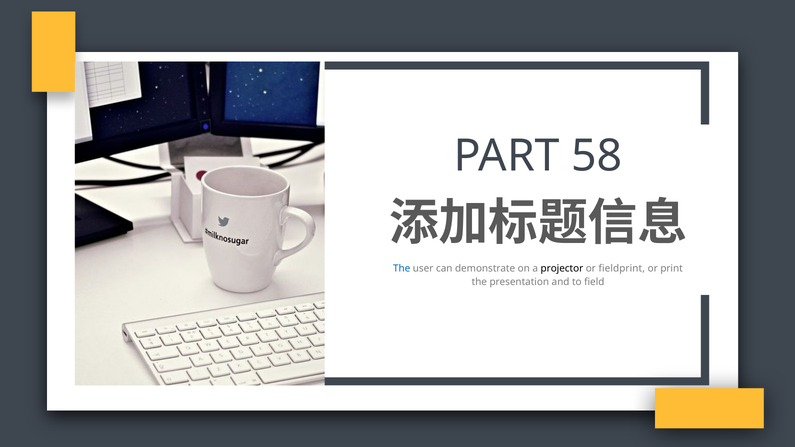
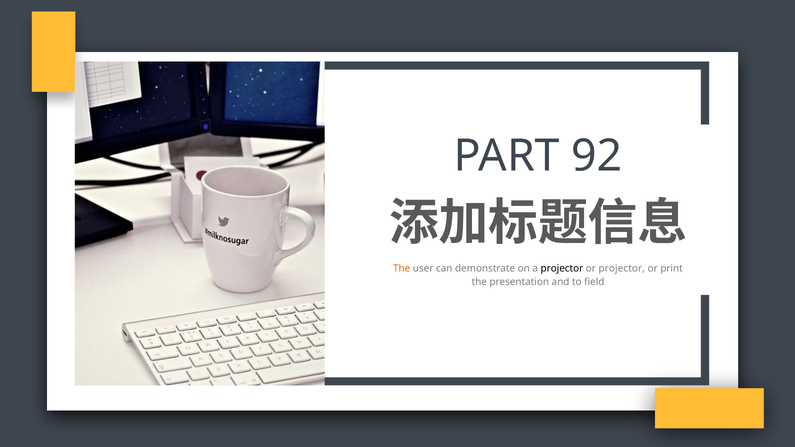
58: 58 -> 92 (597, 156)
The colour: blue -> orange (402, 269)
or fieldprint: fieldprint -> projector (622, 269)
